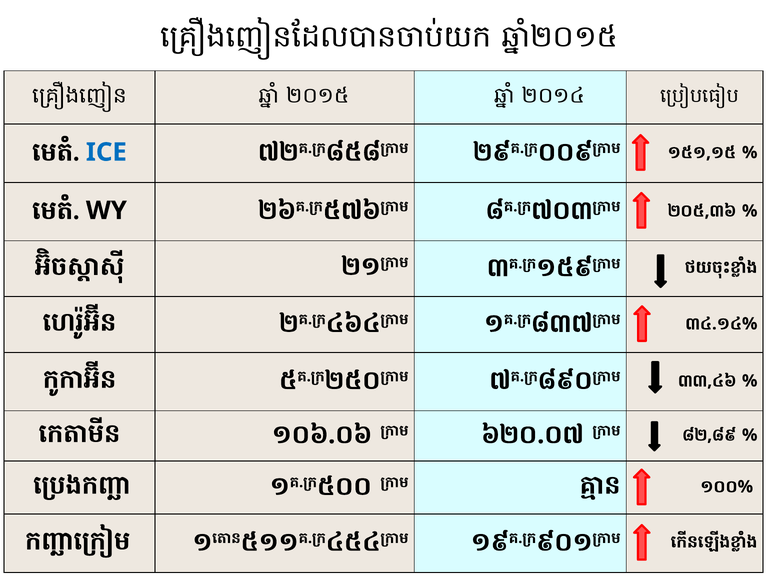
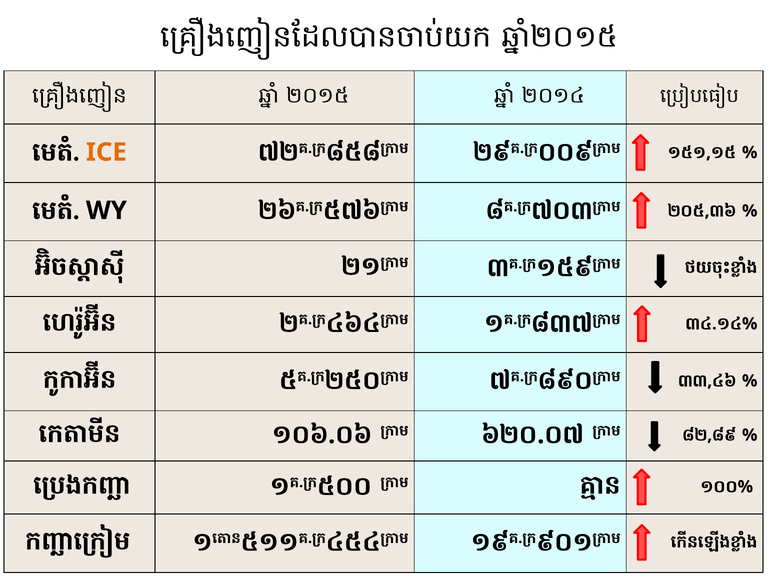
ICE colour: blue -> orange (106, 152)
